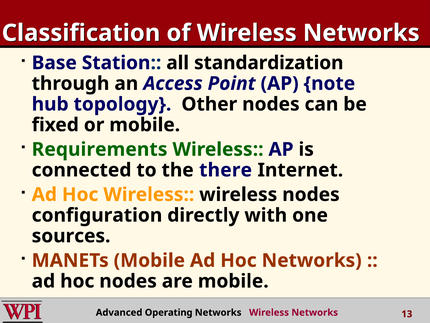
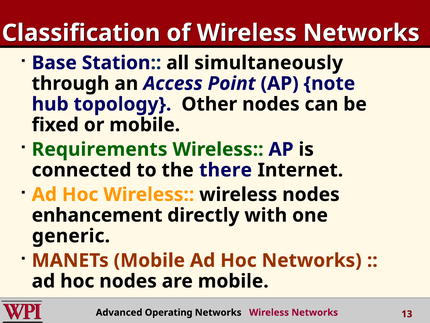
standardization: standardization -> simultaneously (269, 63)
configuration: configuration -> enhancement (97, 215)
sources: sources -> generic (71, 236)
